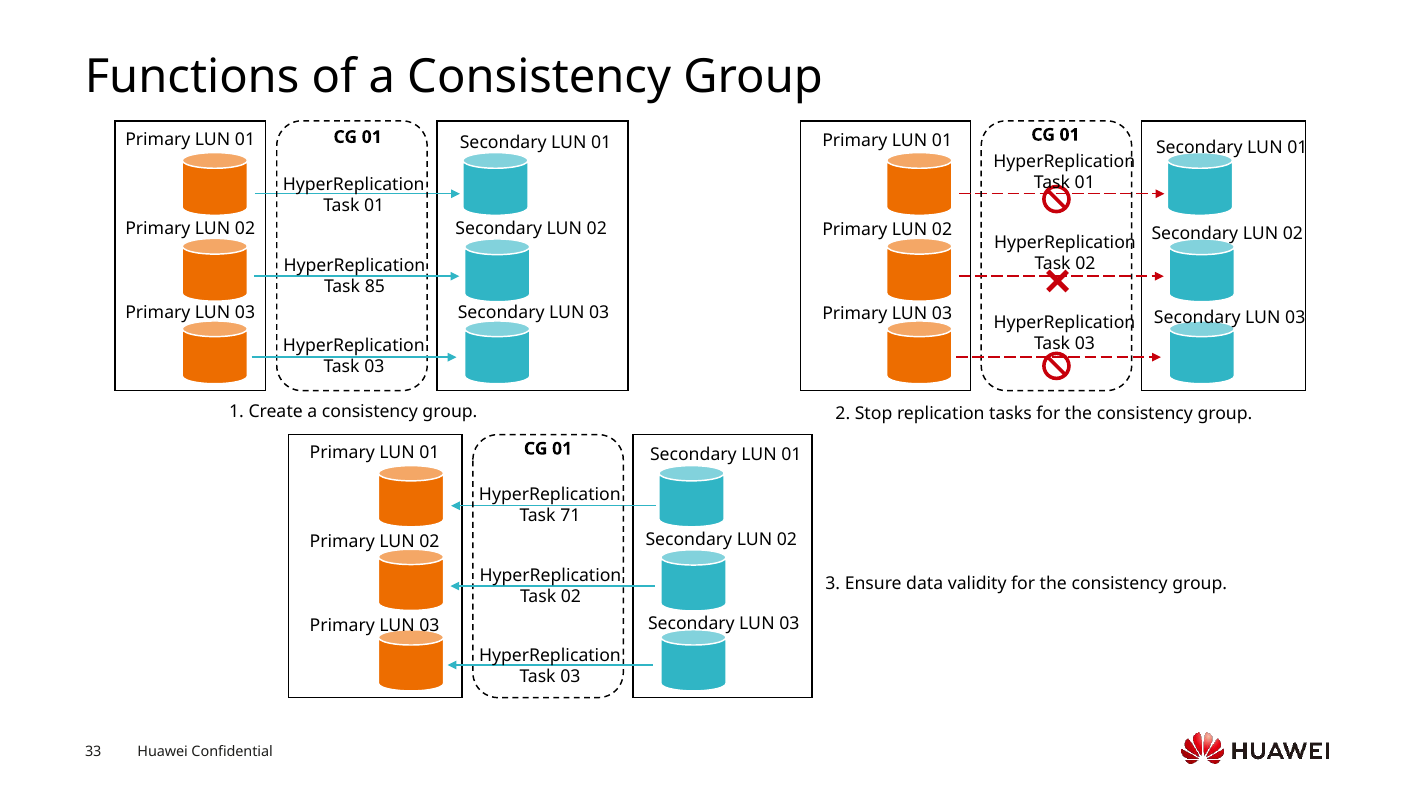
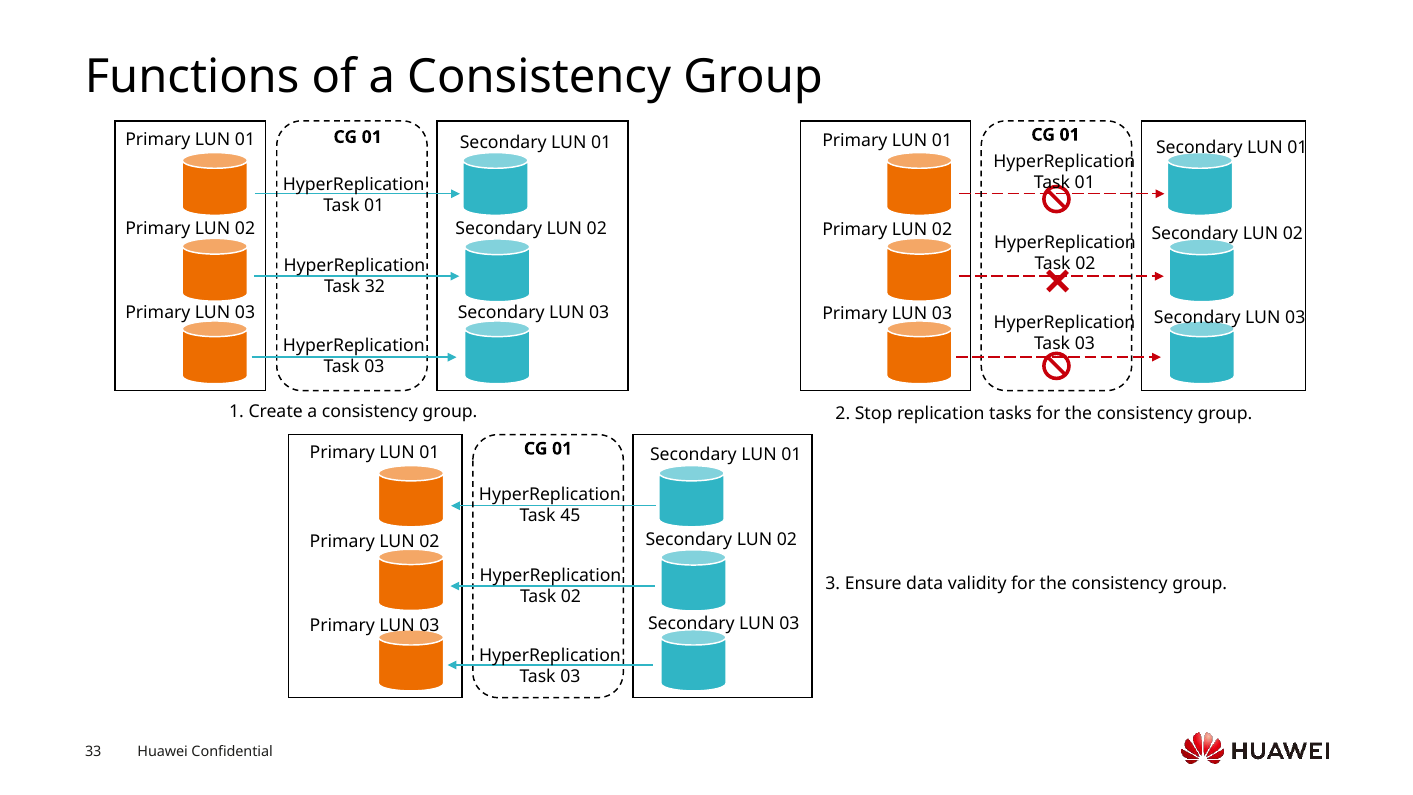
85: 85 -> 32 (375, 287)
71: 71 -> 45 (570, 515)
